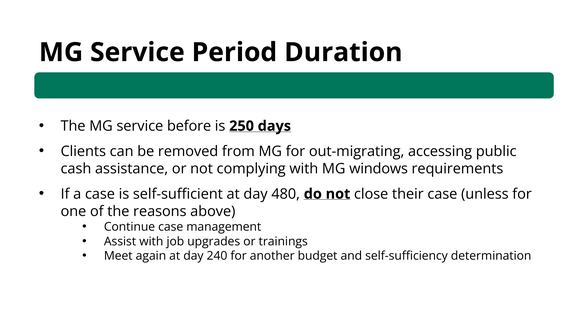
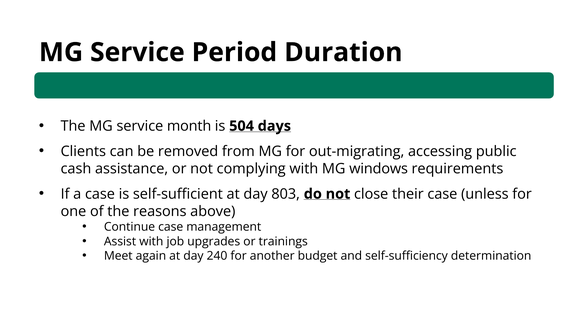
before: before -> month (189, 126)
250: 250 -> 504 (242, 126)
480: 480 -> 803 (286, 194)
